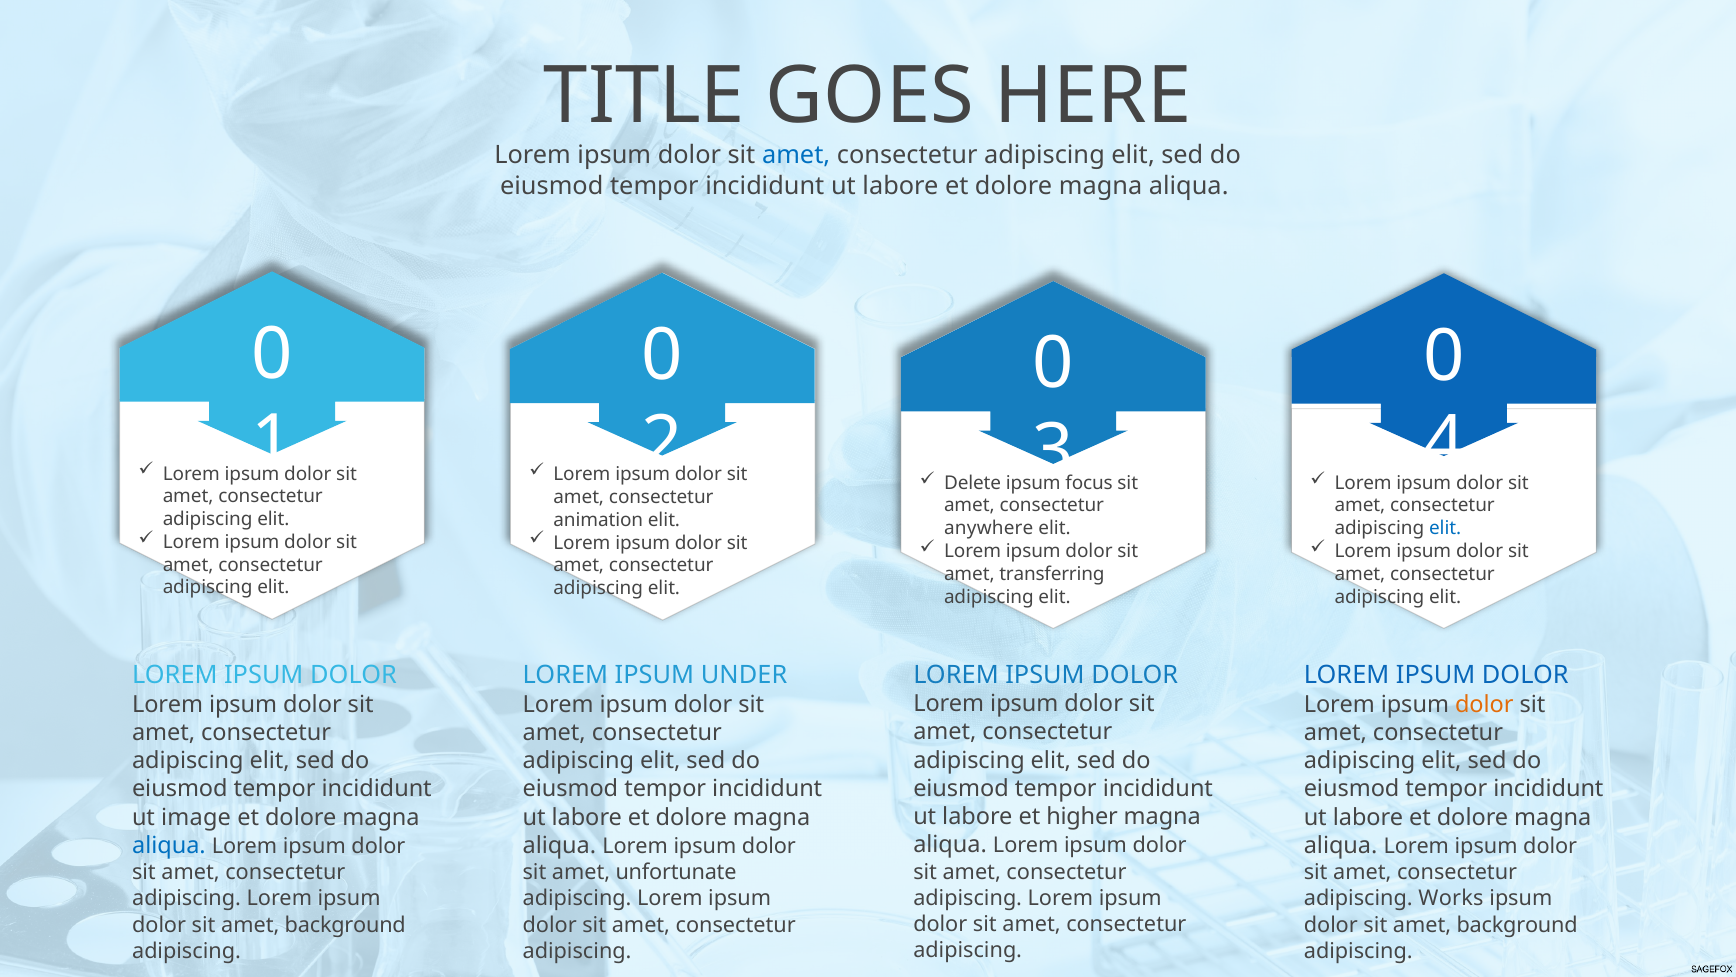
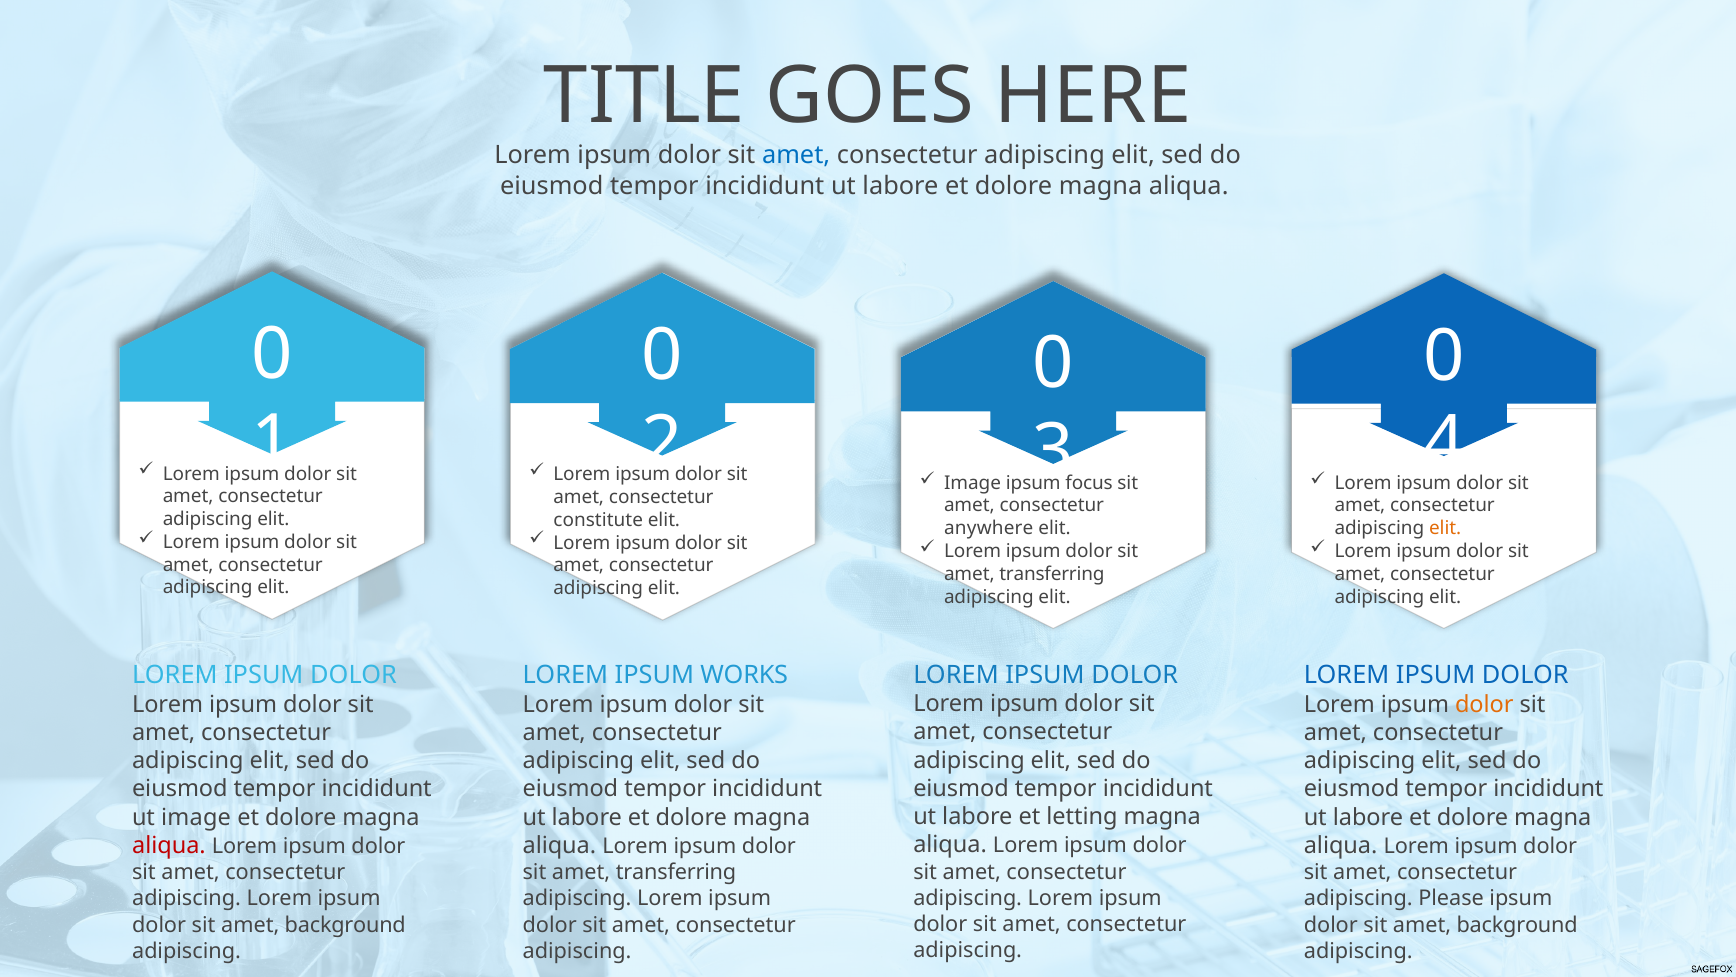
Delete: Delete -> Image (973, 483)
animation: animation -> constitute (598, 520)
elit colour: blue -> orange (1445, 528)
UNDER: UNDER -> WORKS (744, 675)
higher: higher -> letting (1082, 817)
aliqua colour: blue -> red (169, 845)
unfortunate: unfortunate -> transferring (676, 872)
Works: Works -> Please (1451, 898)
